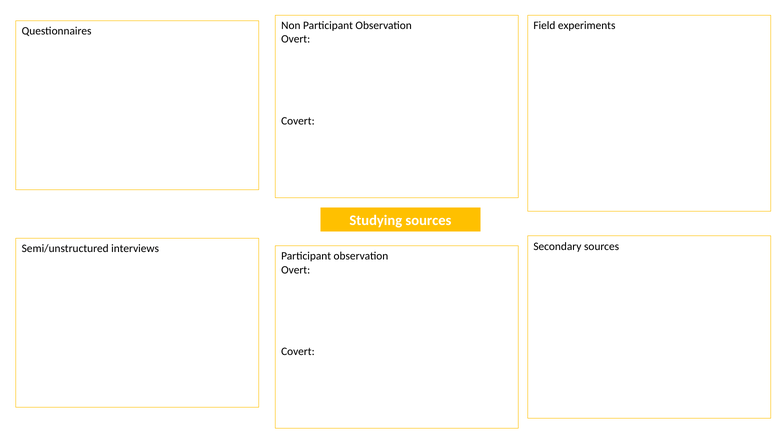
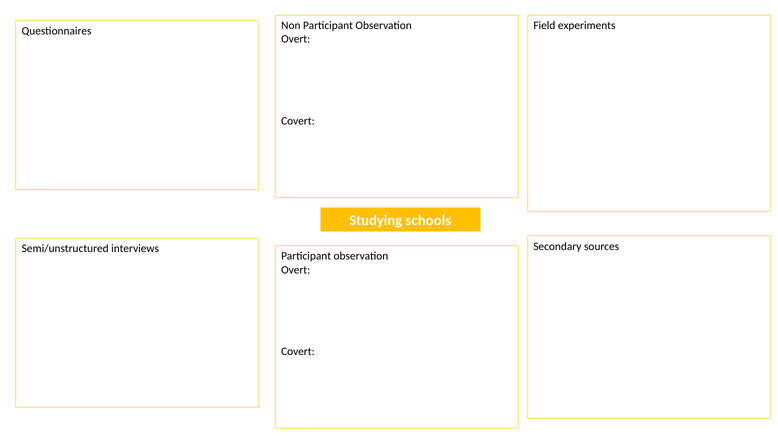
Studying sources: sources -> schools (428, 221)
